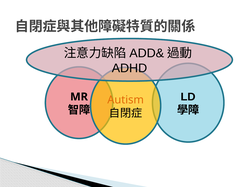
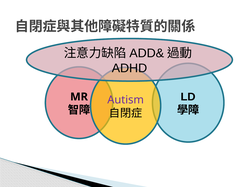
Autism colour: orange -> purple (126, 100)
